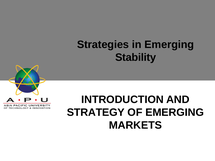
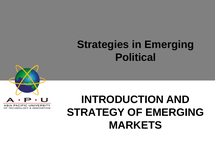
Stability: Stability -> Political (136, 57)
